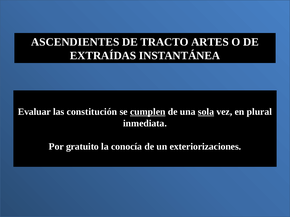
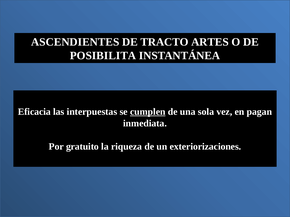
EXTRAÍDAS: EXTRAÍDAS -> POSIBILITA (103, 56)
Evaluar: Evaluar -> Eficacia (34, 112)
constitución: constitución -> interpuestas (92, 112)
sola underline: present -> none (206, 112)
plural: plural -> pagan (259, 112)
conocía: conocía -> riqueza (127, 147)
